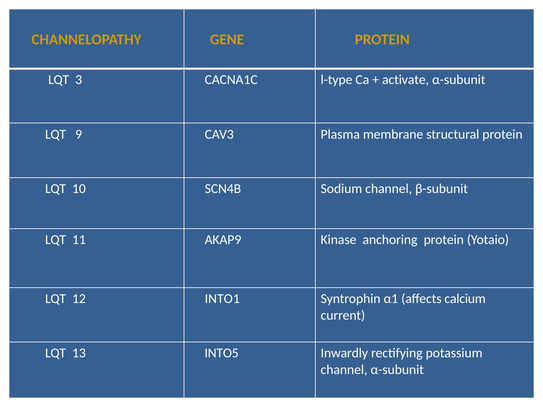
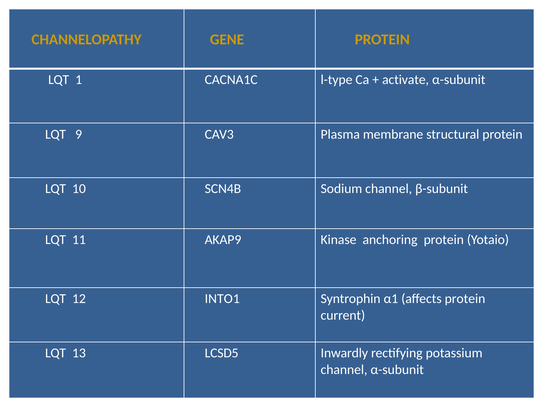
3: 3 -> 1 (79, 80)
affects calcium: calcium -> protein (465, 299)
INTO5: INTO5 -> LCSD5 (222, 353)
